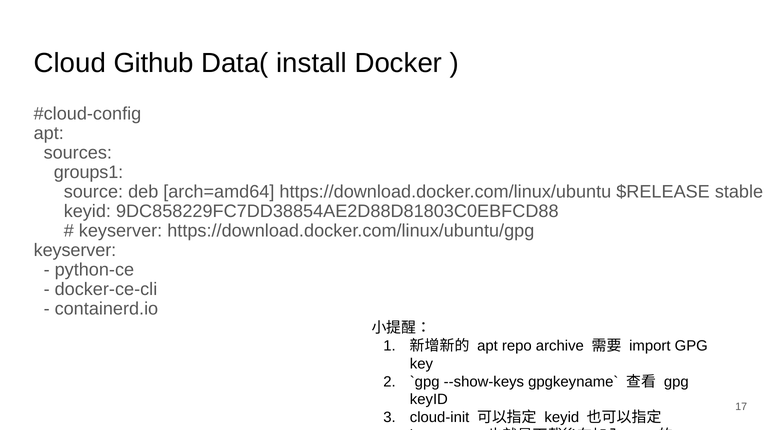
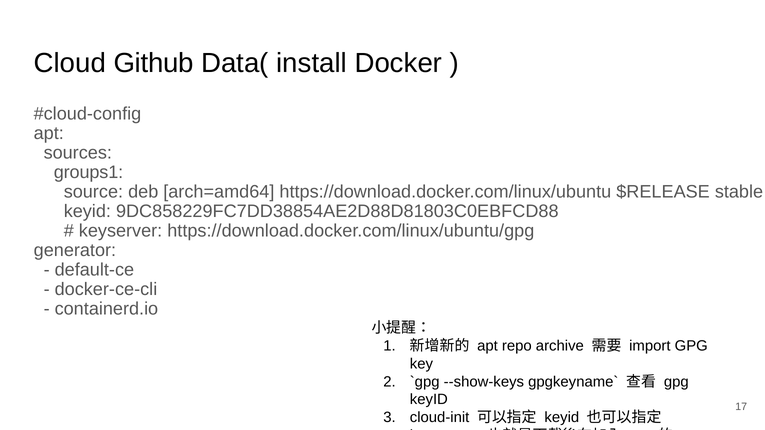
keyserver: keyserver -> generator (75, 251)
python-ce: python-ce -> default-ce (94, 270)
